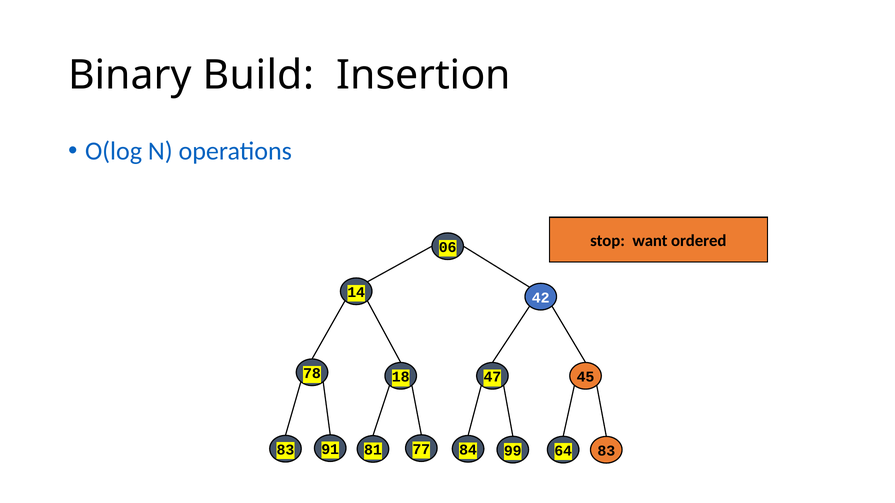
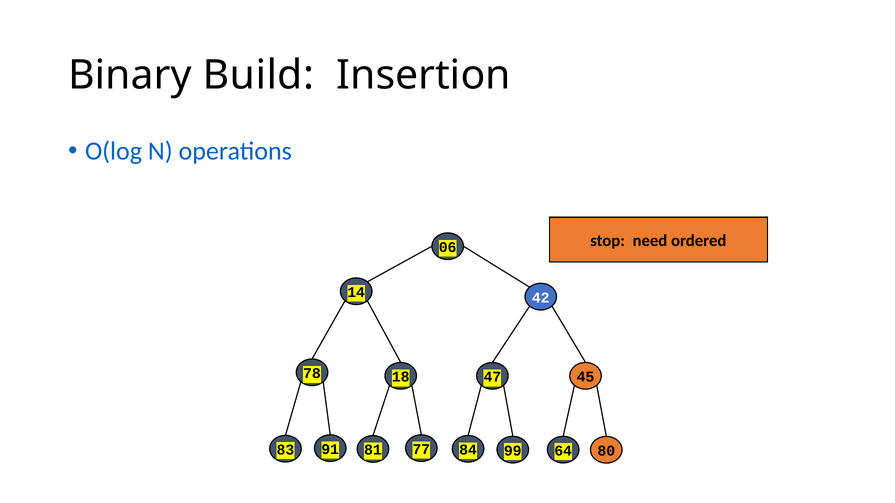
want: want -> need (650, 241)
83 83: 83 -> 80 (606, 451)
